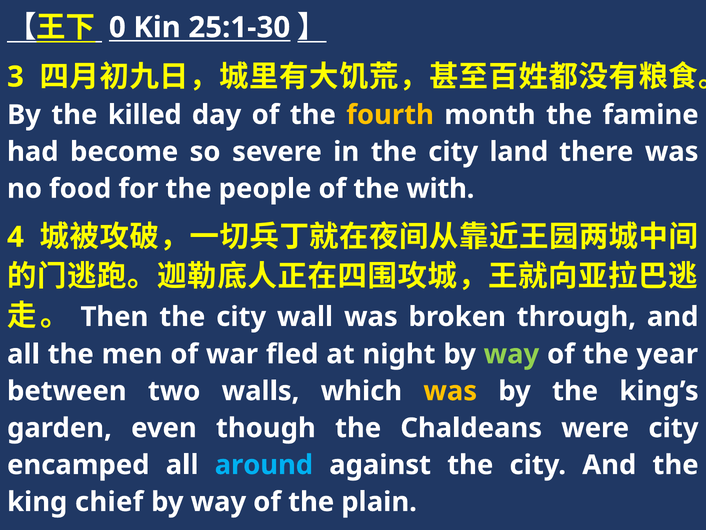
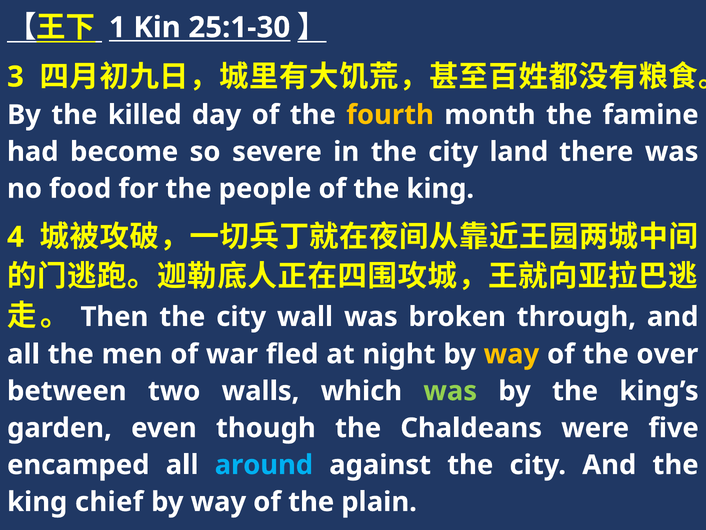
0: 0 -> 1 (117, 27)
of the with: with -> king (440, 189)
way colour: light green -> yellow (511, 354)
year: year -> over (667, 354)
was colour: yellow -> light green (450, 391)
were city: city -> five (674, 428)
